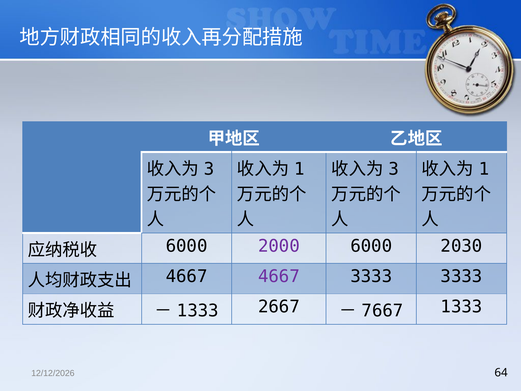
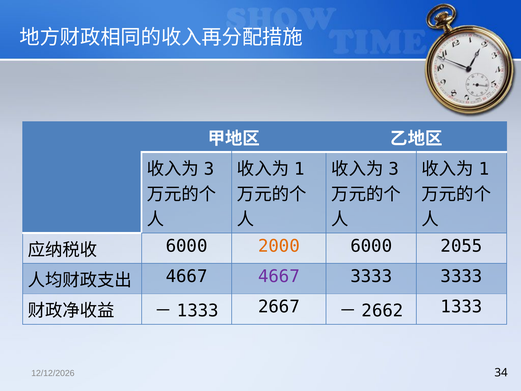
2000 colour: purple -> orange (279, 246)
2030: 2030 -> 2055 (462, 246)
7667: 7667 -> 2662 (382, 311)
64: 64 -> 34 (501, 372)
